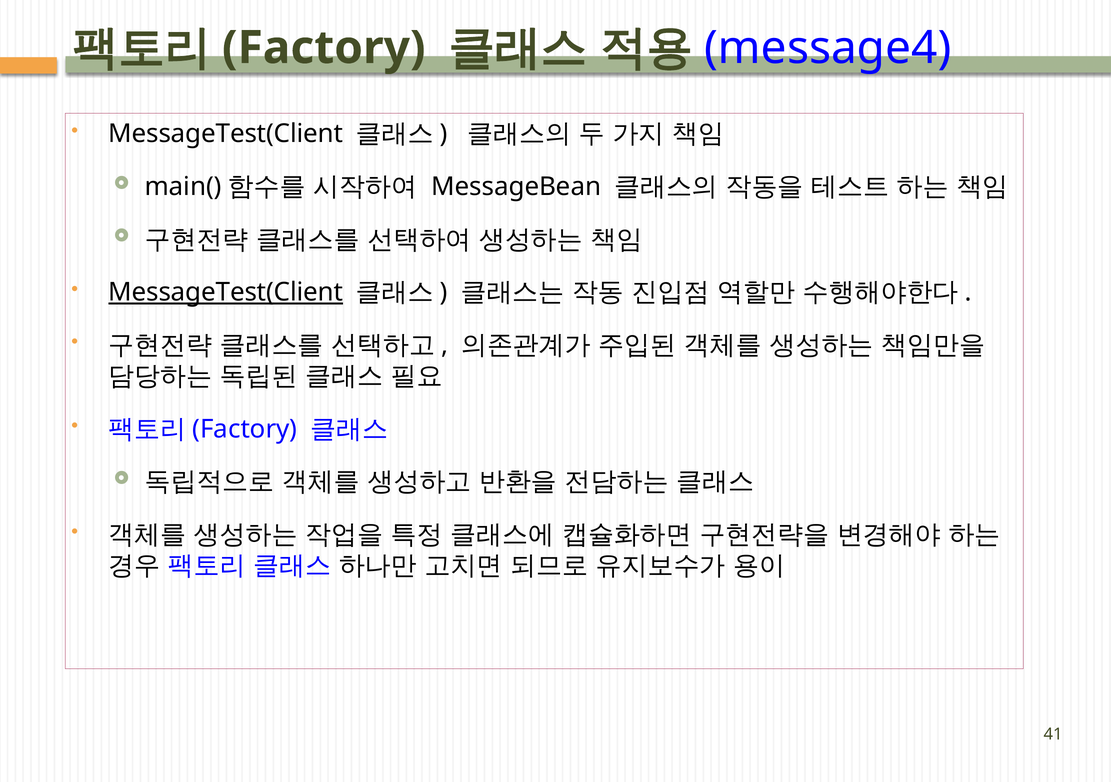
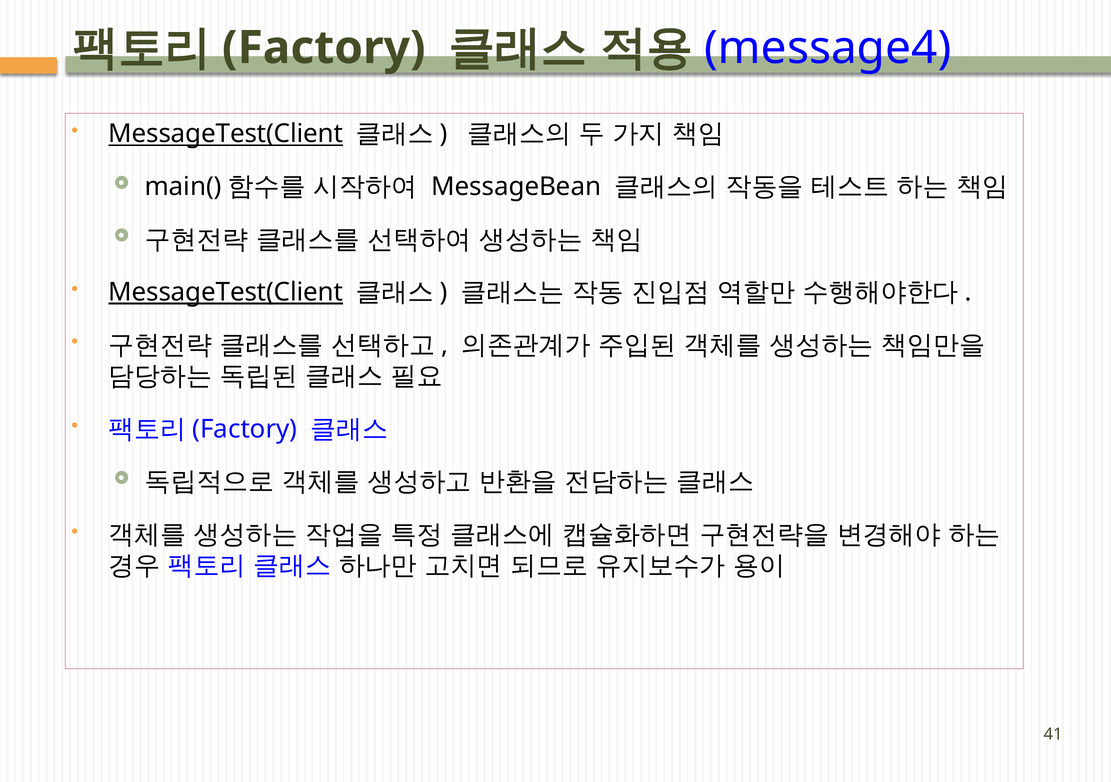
MessageTest(Client underline: none -> present (226, 134)
